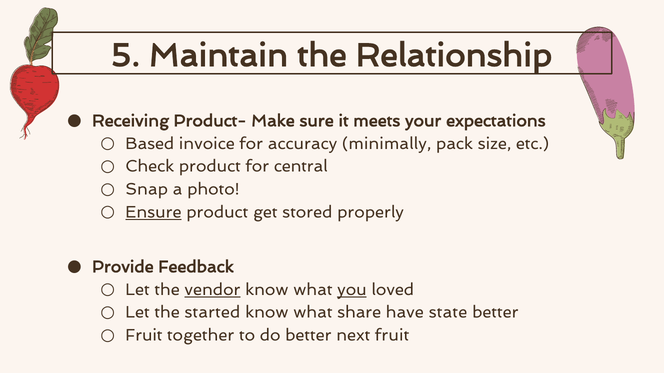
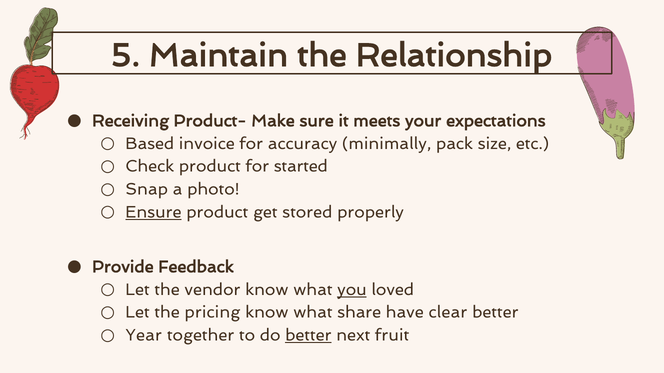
central: central -> started (301, 167)
vendor underline: present -> none (212, 290)
started: started -> pricing (212, 313)
state: state -> clear (448, 313)
Fruit: Fruit -> Year (144, 336)
better underline: none -> present (308, 336)
